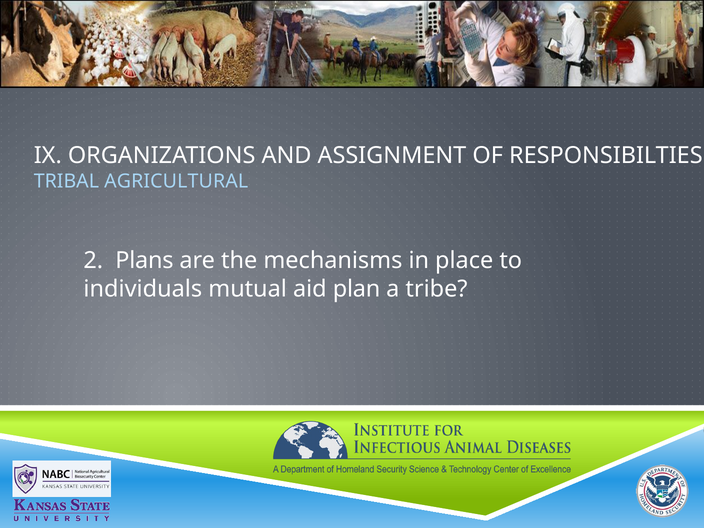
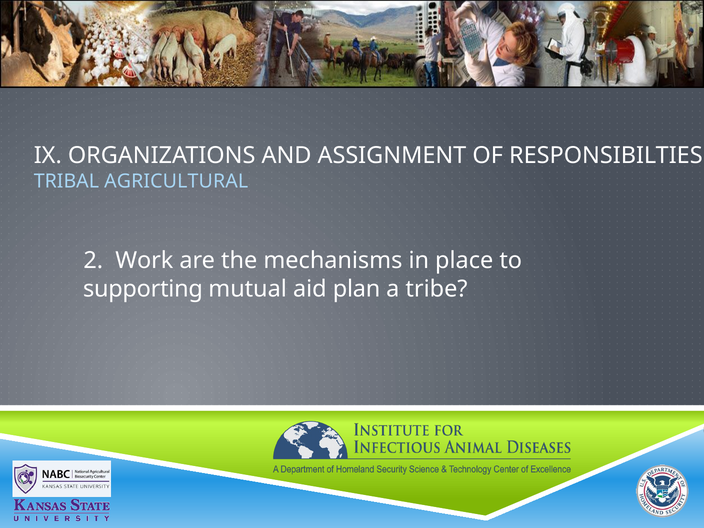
Plans: Plans -> Work (144, 261)
individuals: individuals -> supporting (143, 289)
